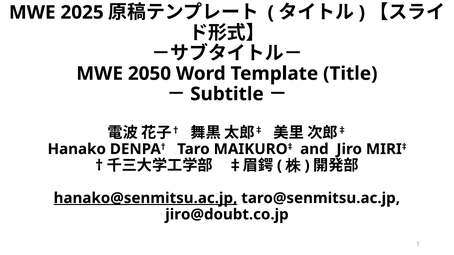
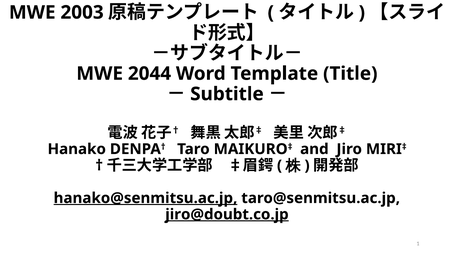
2025: 2025 -> 2003 (82, 12)
2050: 2050 -> 2044 (149, 74)
jiro@doubt.co.jp underline: none -> present (227, 215)
